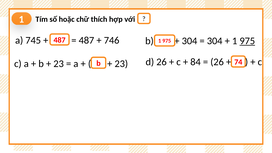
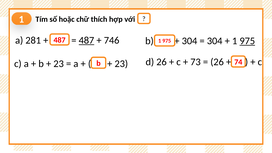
745: 745 -> 281 (33, 40)
487 underline: none -> present (86, 40)
84: 84 -> 73 (196, 62)
